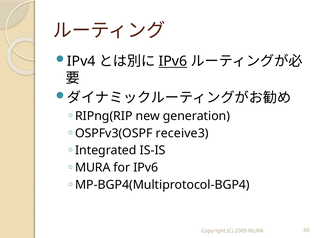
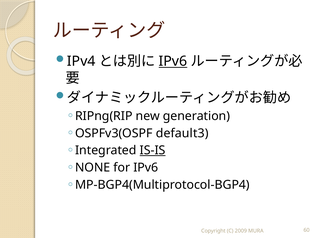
receive3: receive3 -> default3 (182, 133)
IS-IS underline: none -> present (153, 150)
MURA: MURA -> NONE (93, 167)
